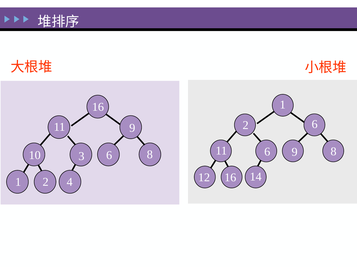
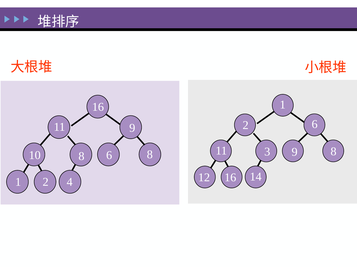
11 6: 6 -> 3 (267, 152)
10 3: 3 -> 8 (81, 157)
